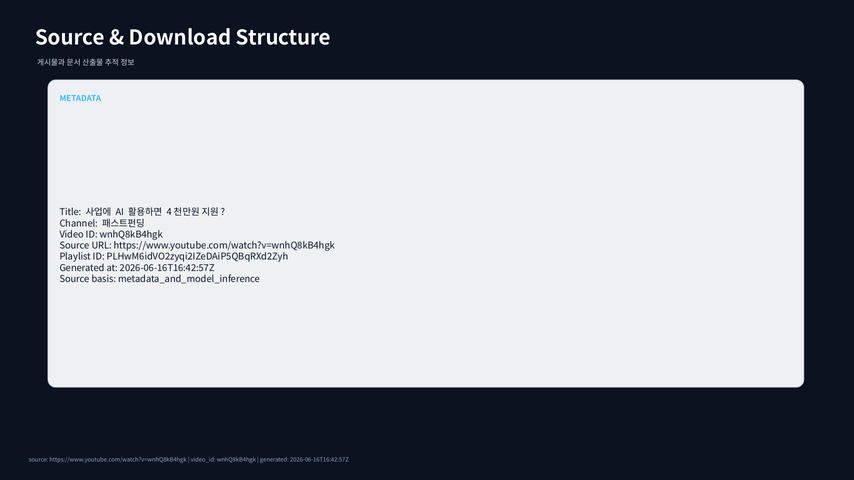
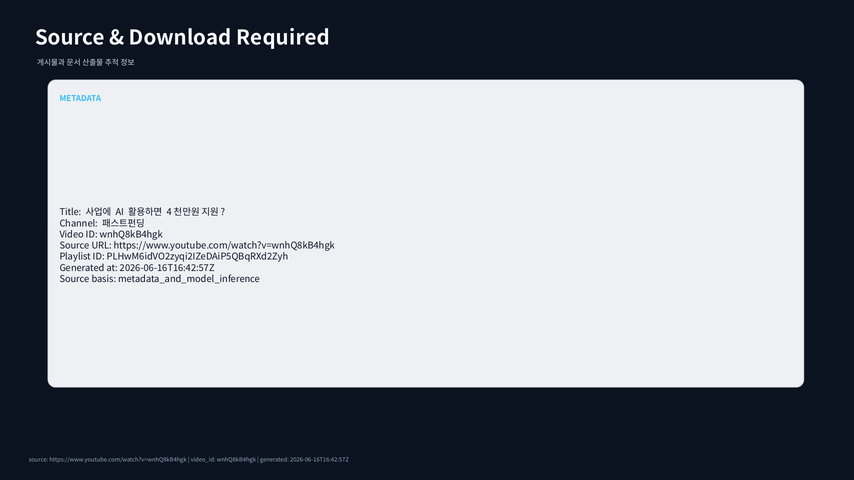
Structure: Structure -> Required (283, 38)
